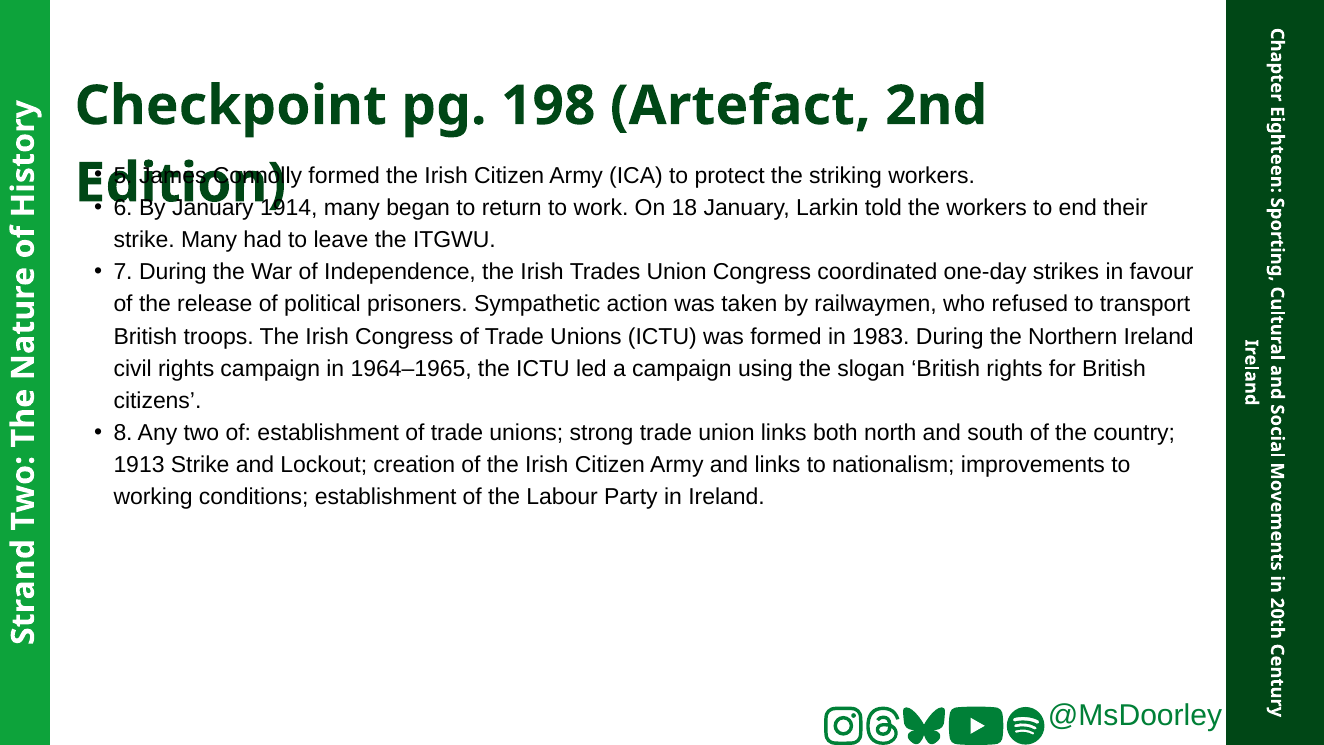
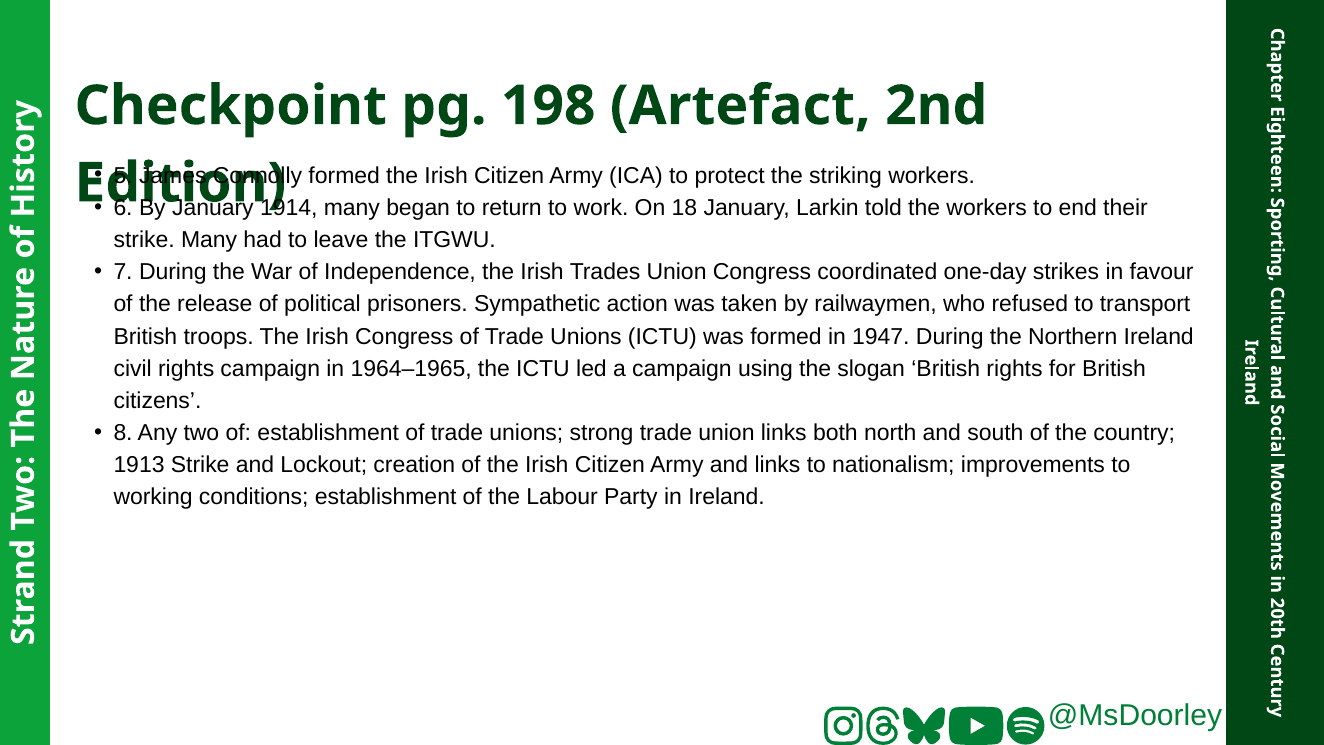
1983: 1983 -> 1947 (881, 336)
